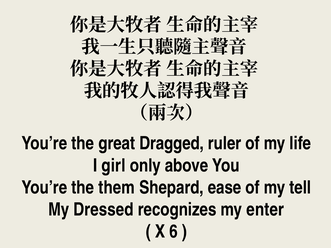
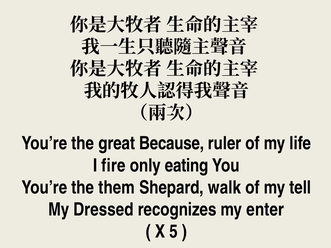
Dragged: Dragged -> Because (172, 144)
girl: girl -> fire (113, 166)
above: above -> eating (187, 166)
ease: ease -> walk (224, 188)
6: 6 -> 5 (173, 232)
